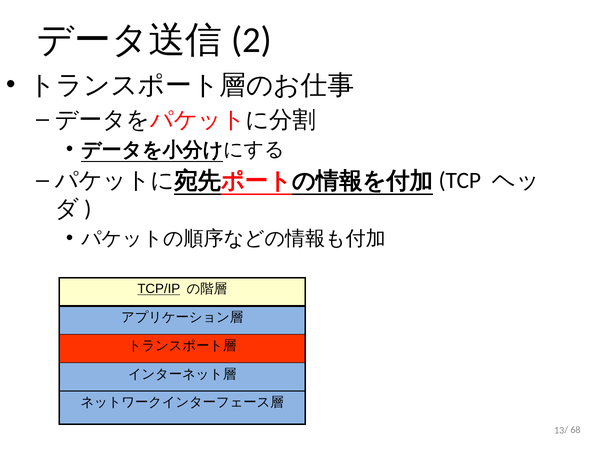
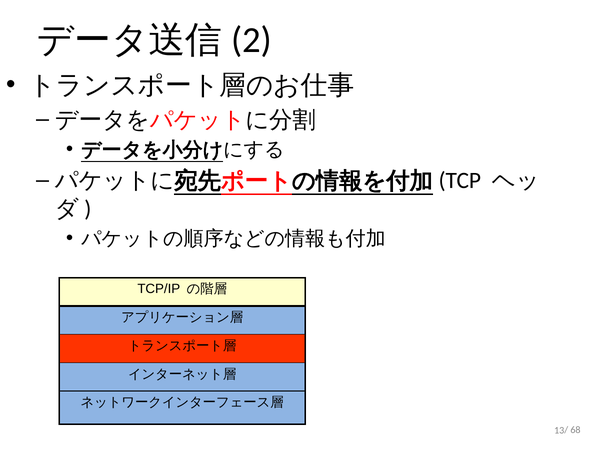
TCP/IP underline: present -> none (159, 289)
